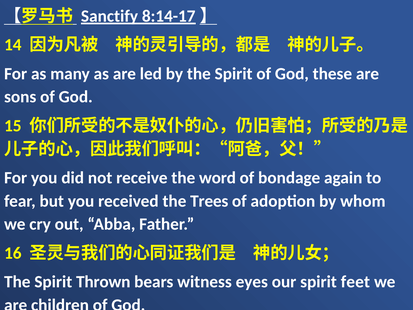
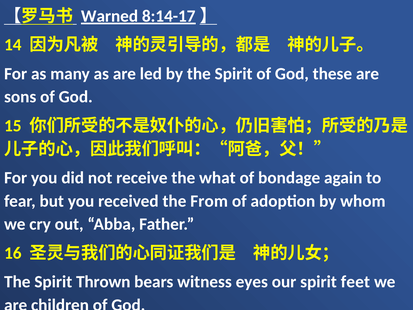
Sanctify: Sanctify -> Warned (110, 16)
word: word -> what (217, 178)
Trees: Trees -> From (209, 201)
